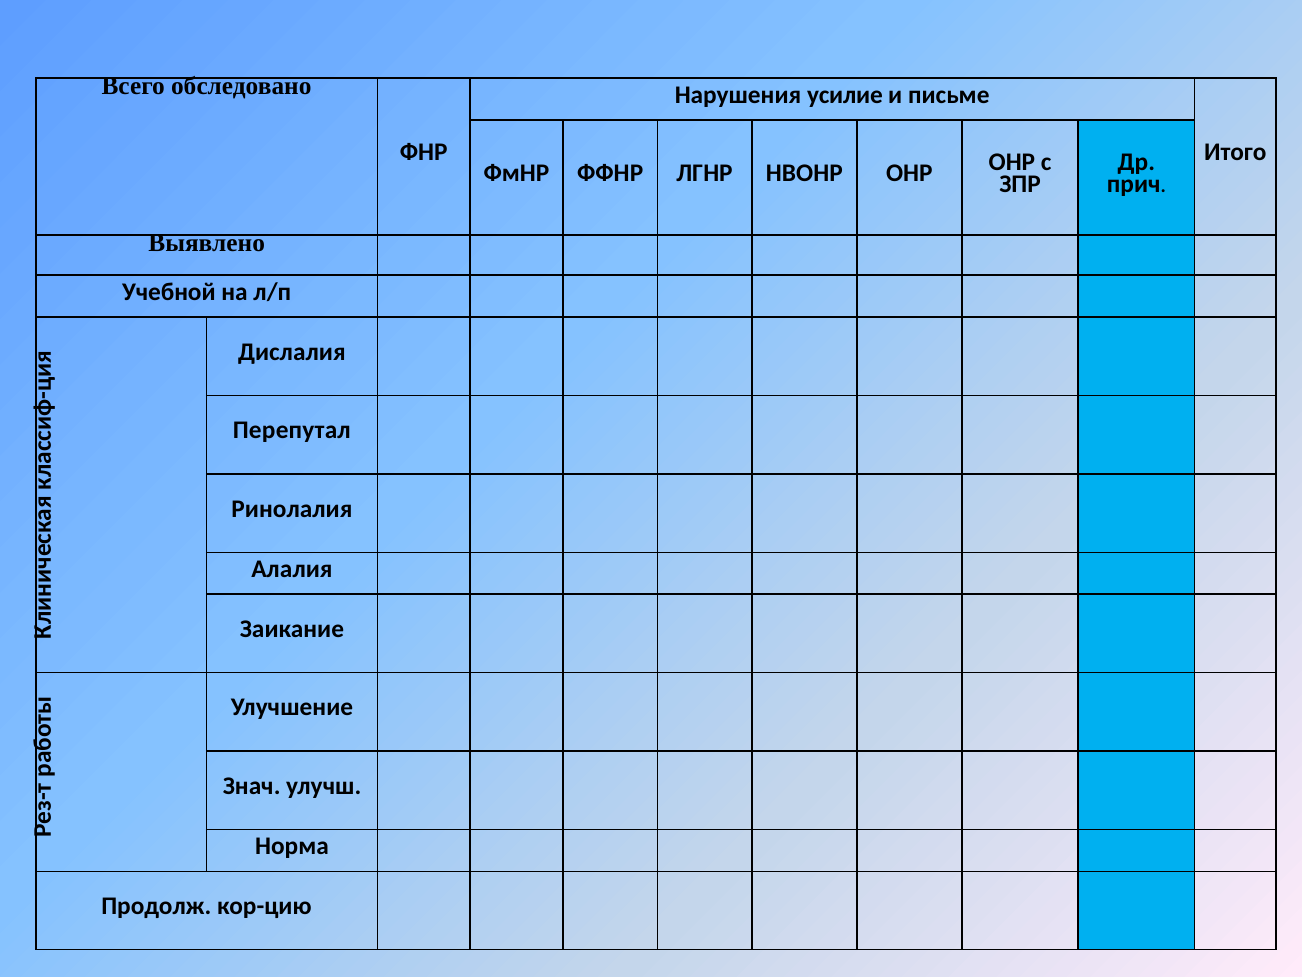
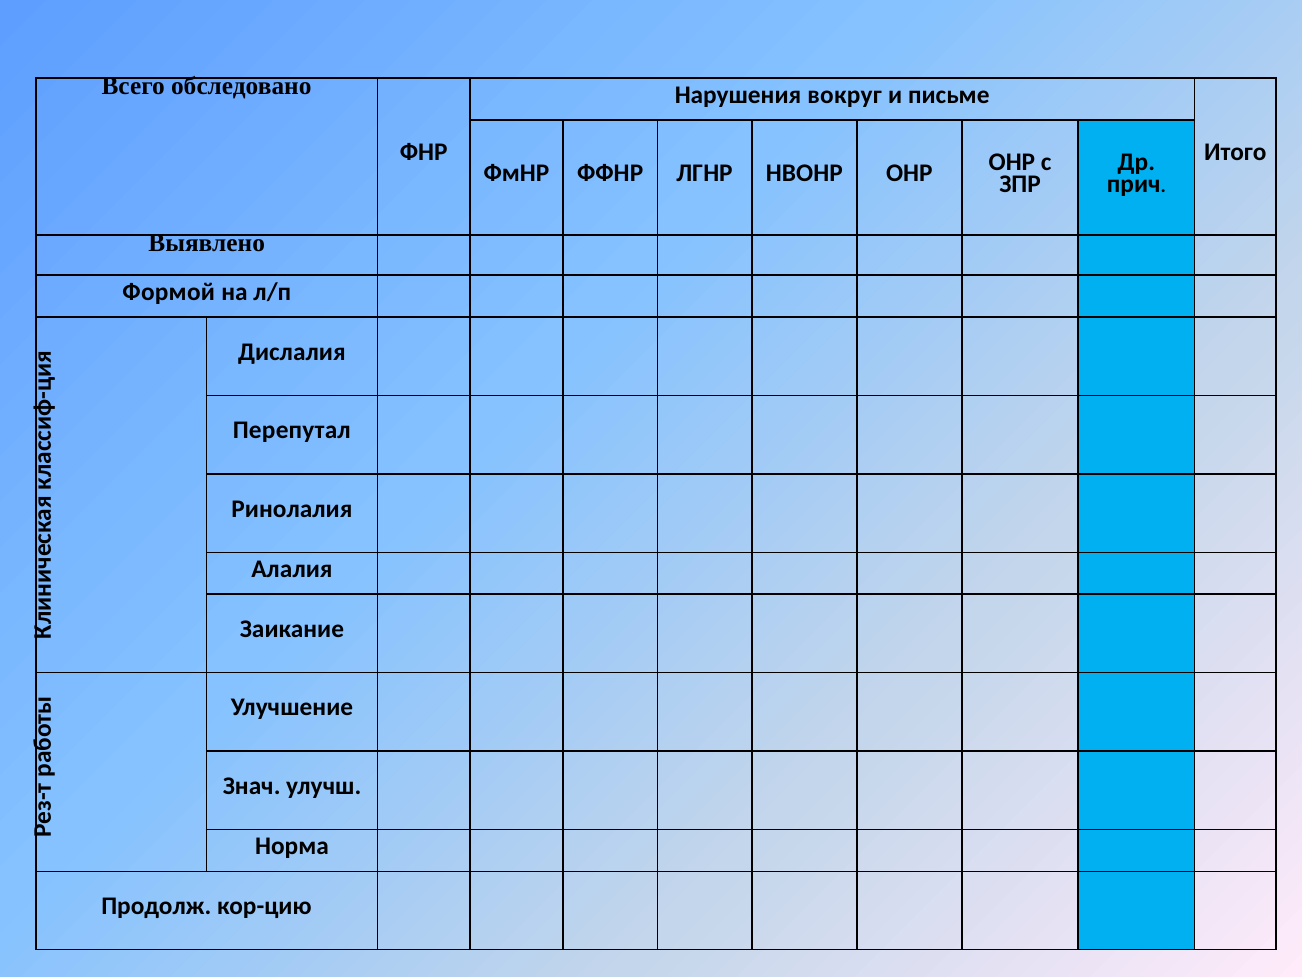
усилие: усилие -> вокруг (845, 95)
Учебной: Учебной -> Формой (169, 292)
